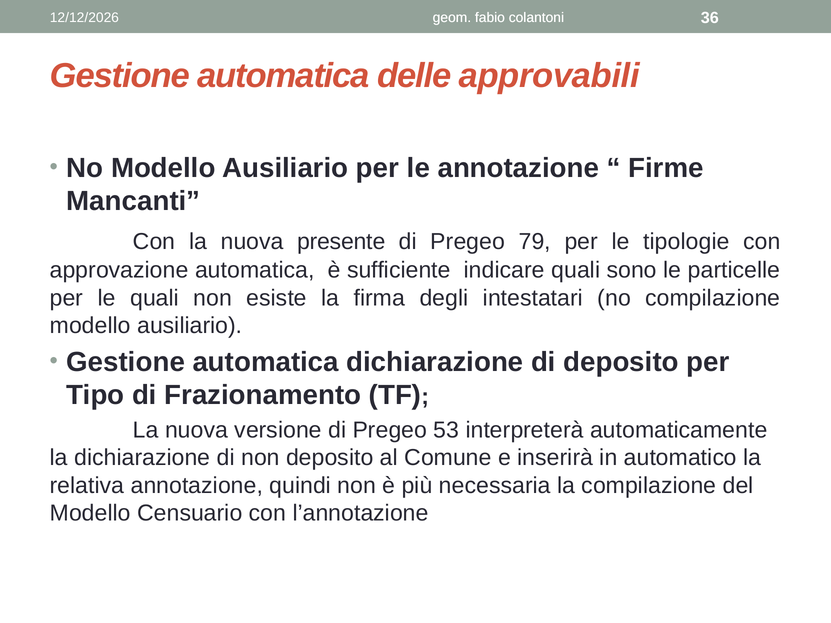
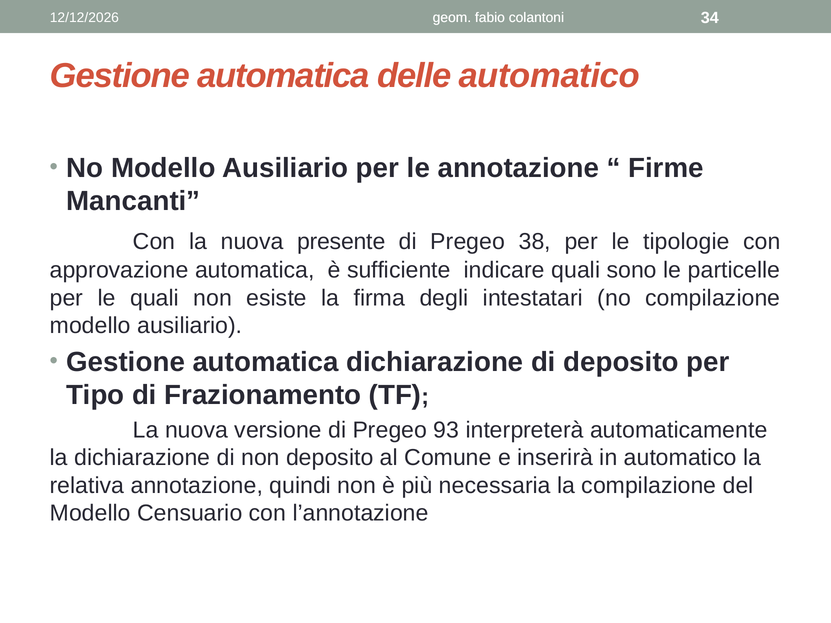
36: 36 -> 34 (710, 18)
delle approvabili: approvabili -> automatico (549, 76)
79: 79 -> 38 (535, 242)
53: 53 -> 93 (446, 430)
